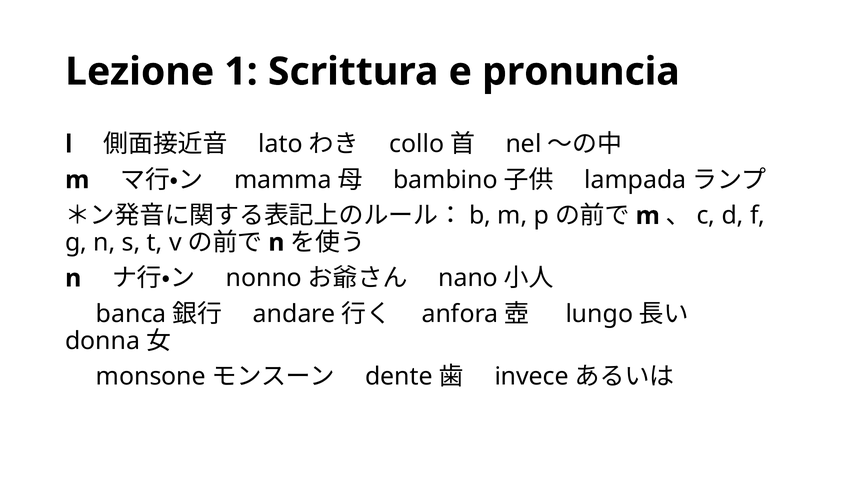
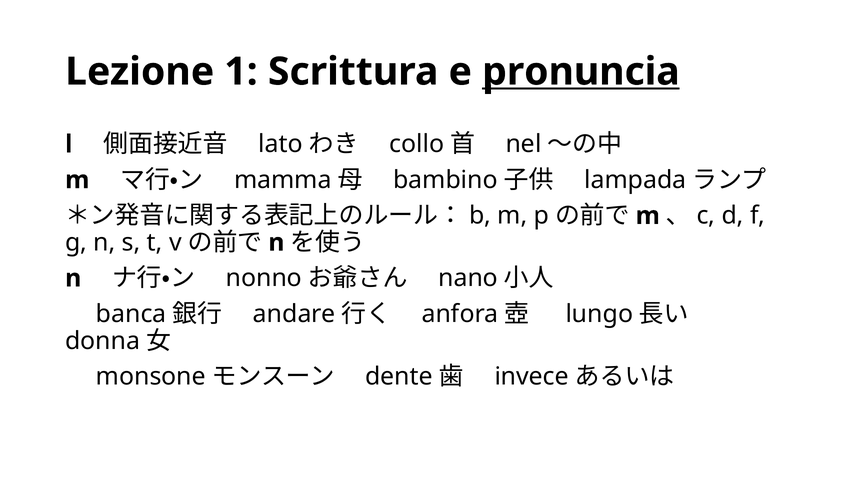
pronuncia underline: none -> present (581, 72)
